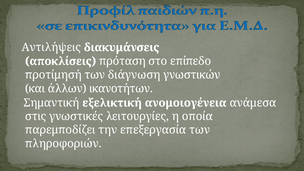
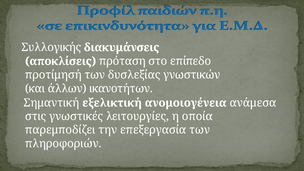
Αντιλήψεις: Αντιλήψεις -> Συλλογικής (51, 47)
διάγνωση: διάγνωση -> δυσλεξίας (134, 75)
